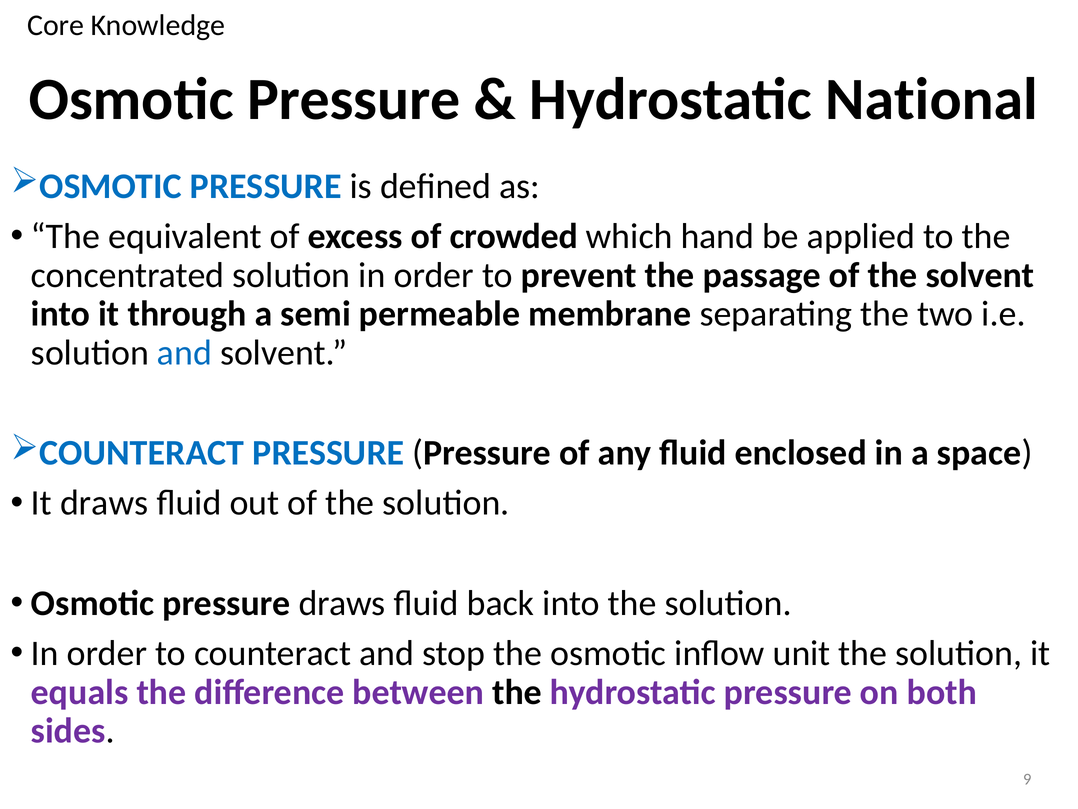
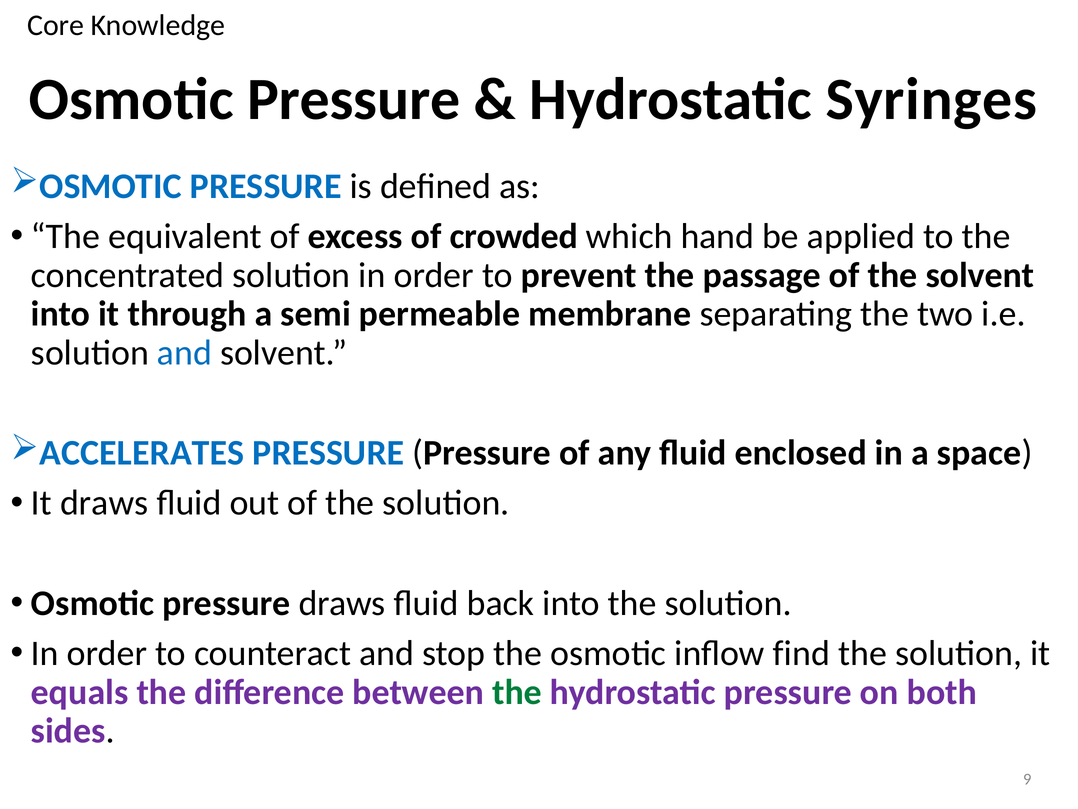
National: National -> Syringes (931, 100)
COUNTERACT: COUNTERACT -> ACCELERATES (142, 453)
unit: unit -> find (801, 653)
the colour: black -> green (517, 692)
